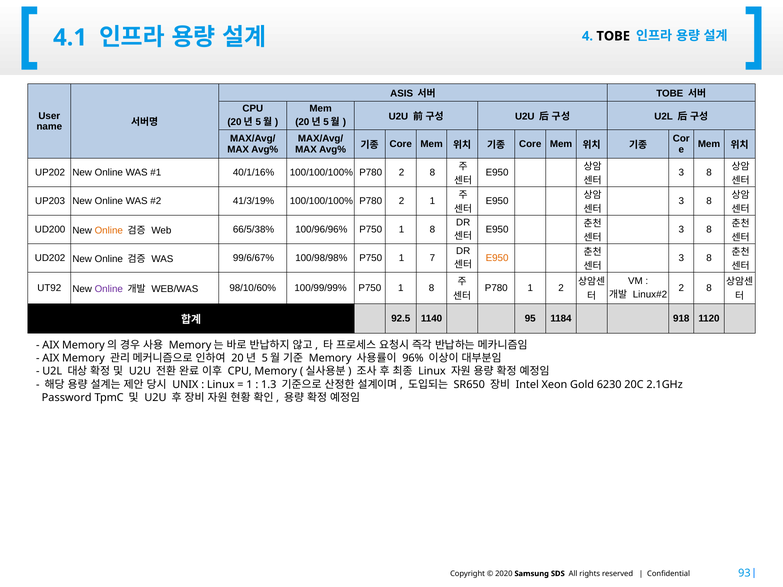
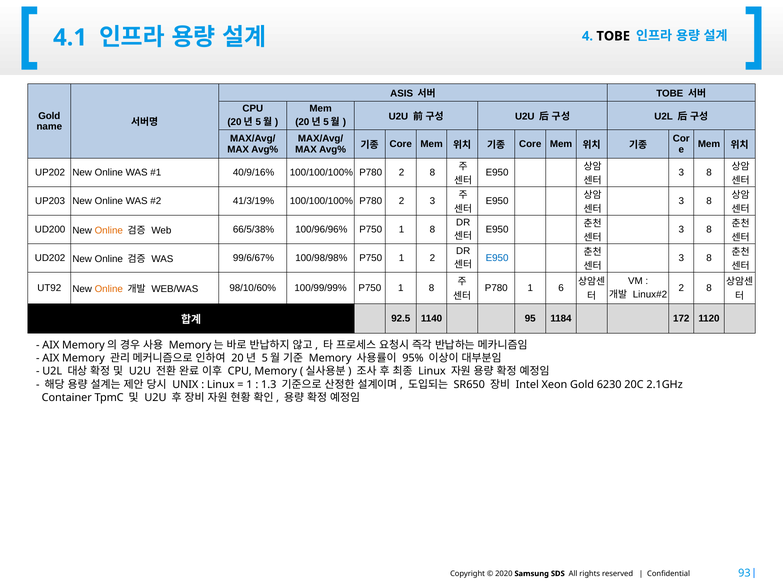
User: User -> Gold (49, 116)
40/1/16%: 40/1/16% -> 40/9/16% (254, 173)
2 1: 1 -> 3 (432, 201)
1 7: 7 -> 2 (432, 258)
E950 colour: orange -> blue (497, 258)
Online colour: purple -> orange (109, 289)
1 2: 2 -> 6 (561, 288)
918: 918 -> 172 (681, 319)
96%: 96% -> 95% (413, 358)
Password: Password -> Container (67, 398)
